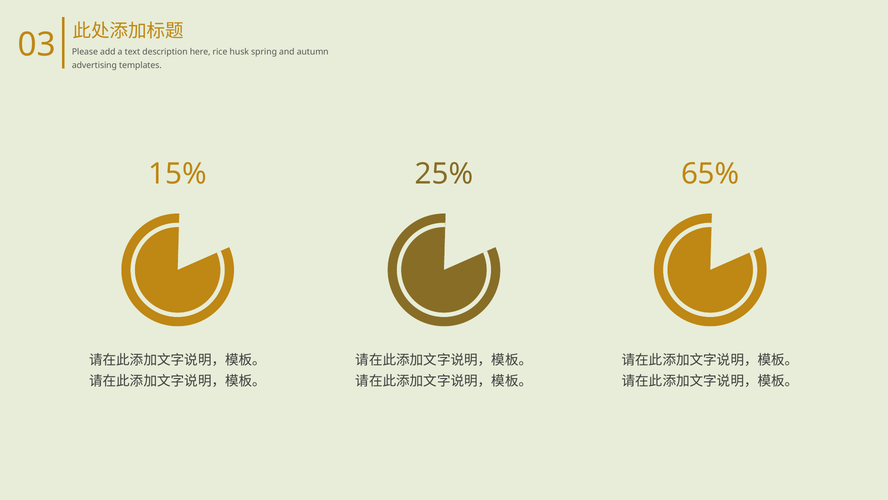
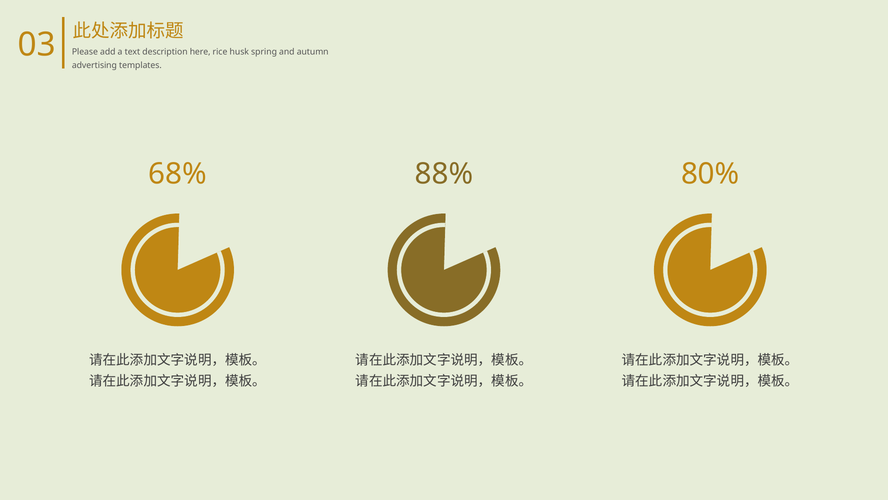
15%: 15% -> 68% (178, 174)
25%: 25% -> 88% (444, 174)
65%: 65% -> 80% (710, 174)
